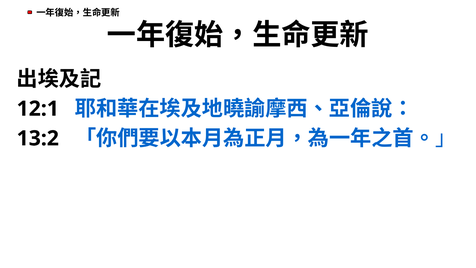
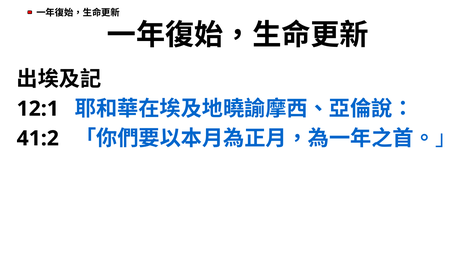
13:2: 13:2 -> 41:2 (38, 138)
